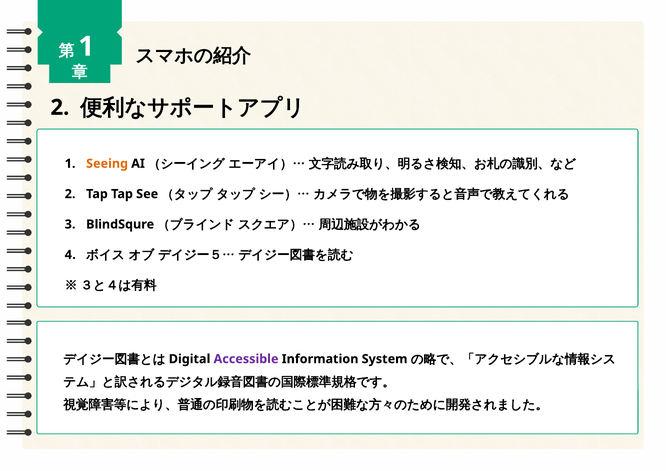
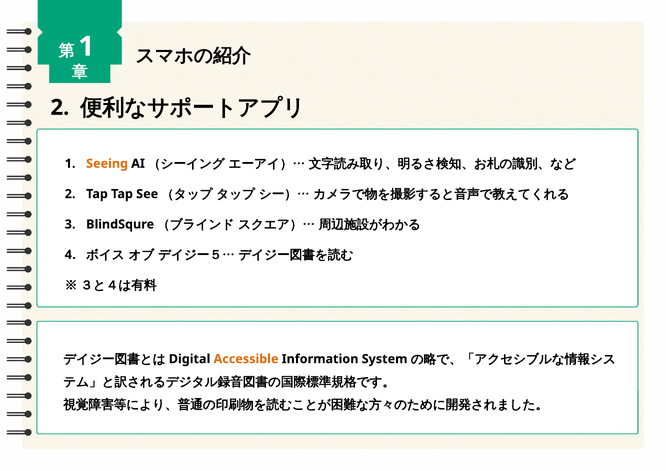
Accessible colour: purple -> orange (246, 359)
